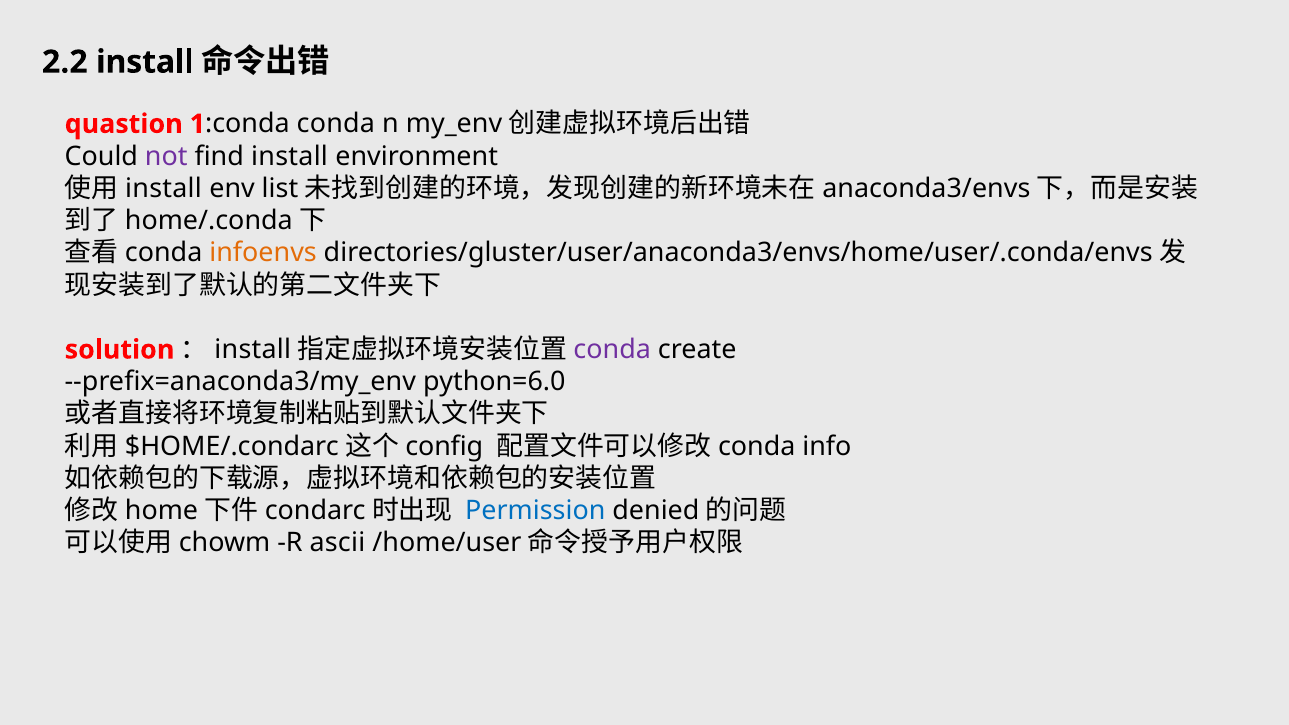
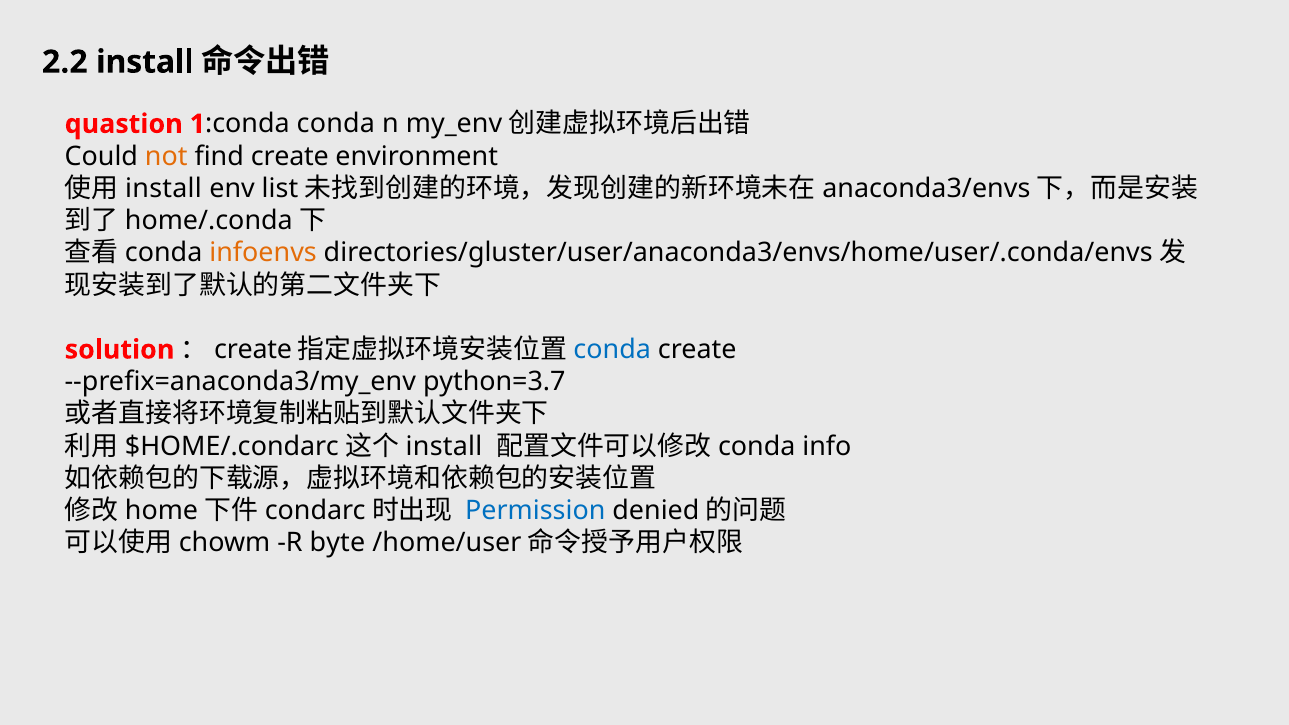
not colour: purple -> orange (166, 156)
find install: install -> create (290, 156)
install: install -> create (253, 350)
conda colour: purple -> blue (612, 350)
python=6.0: python=6.0 -> python=3.7 (494, 382)
config: config -> install (444, 446)
ascii: ascii -> byte (337, 543)
